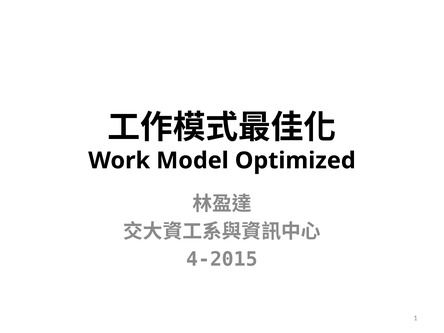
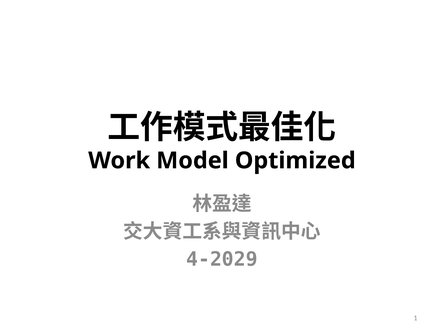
4-2015: 4-2015 -> 4-2029 (222, 259)
